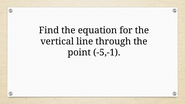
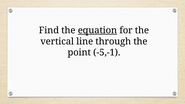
equation underline: none -> present (97, 30)
